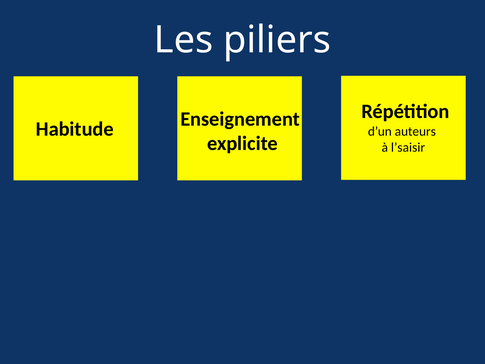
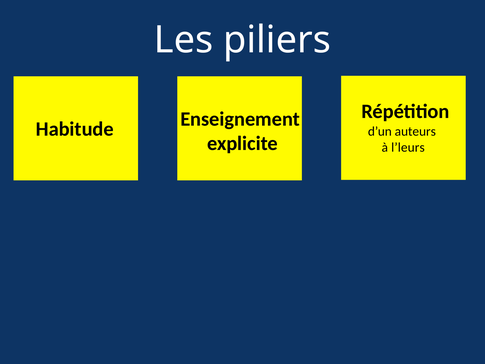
l’saisir: l’saisir -> l’leurs (408, 147)
